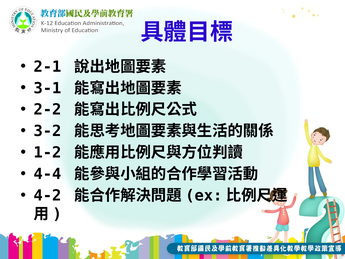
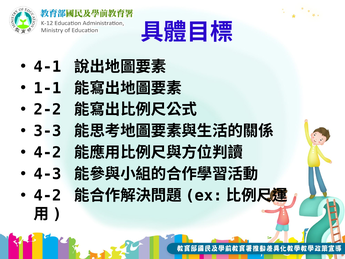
2-1: 2-1 -> 4-1 (47, 67)
3-1: 3-1 -> 1-1 (47, 88)
3-2: 3-2 -> 3-3 (47, 131)
1-2: 1-2 -> 4-2 (47, 153)
4-4: 4-4 -> 4-3 (47, 174)
